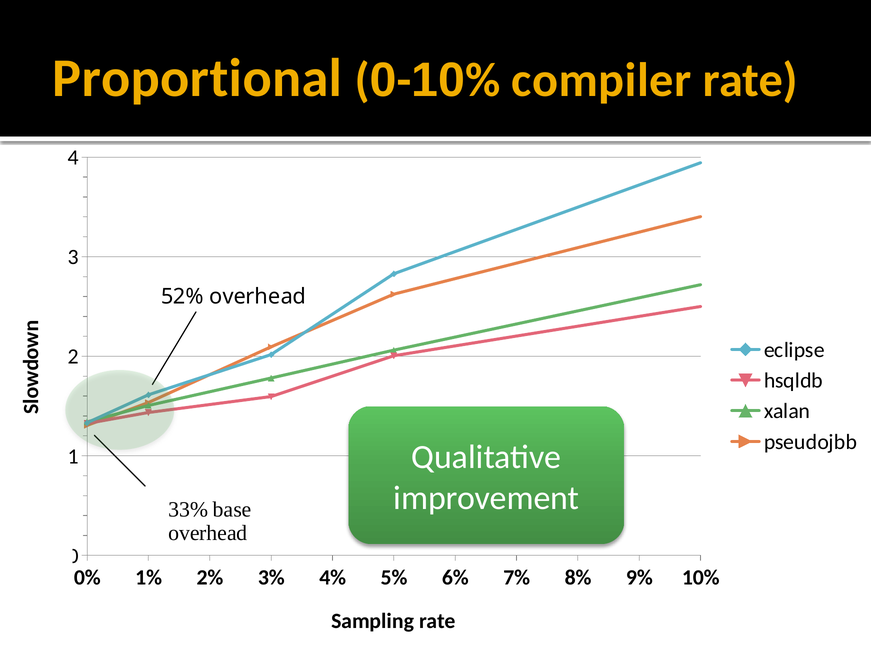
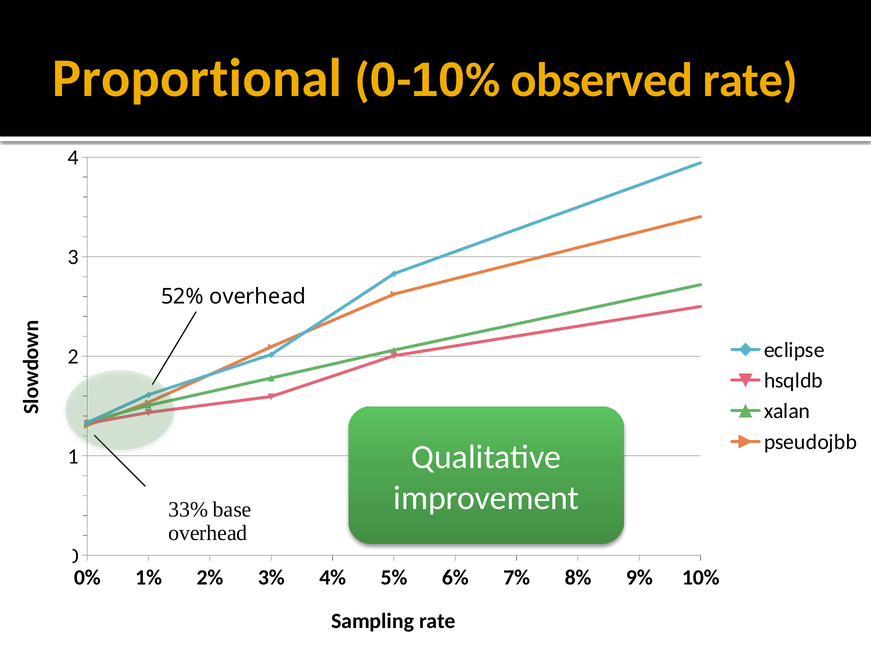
compiler: compiler -> observed (602, 80)
